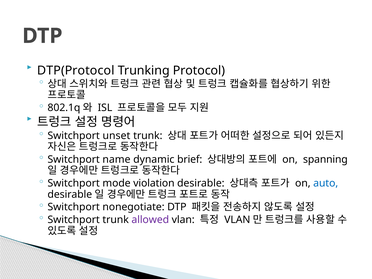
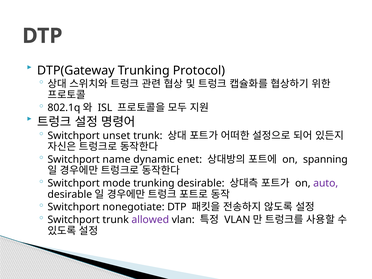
DTP(Protocol: DTP(Protocol -> DTP(Gateway (76, 70)
brief: brief -> enet (190, 159)
mode violation: violation -> trunking (154, 183)
auto colour: blue -> purple (326, 183)
